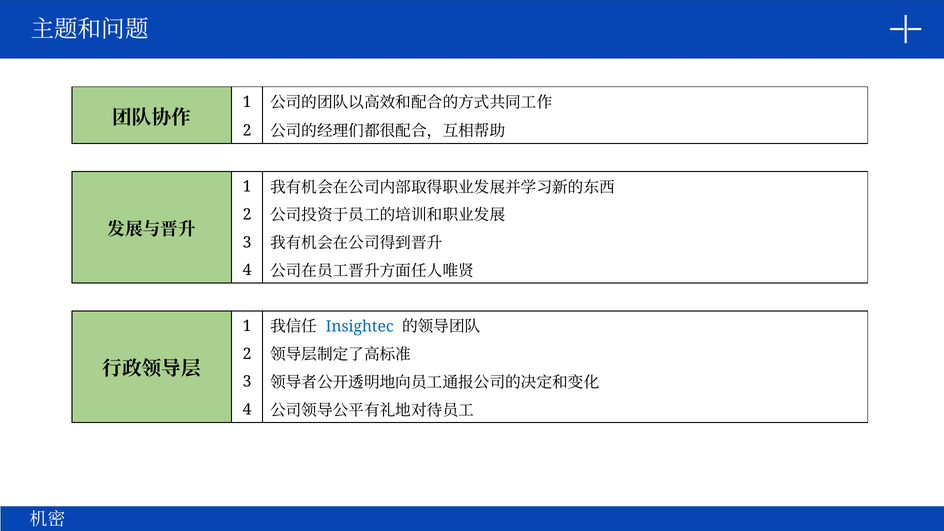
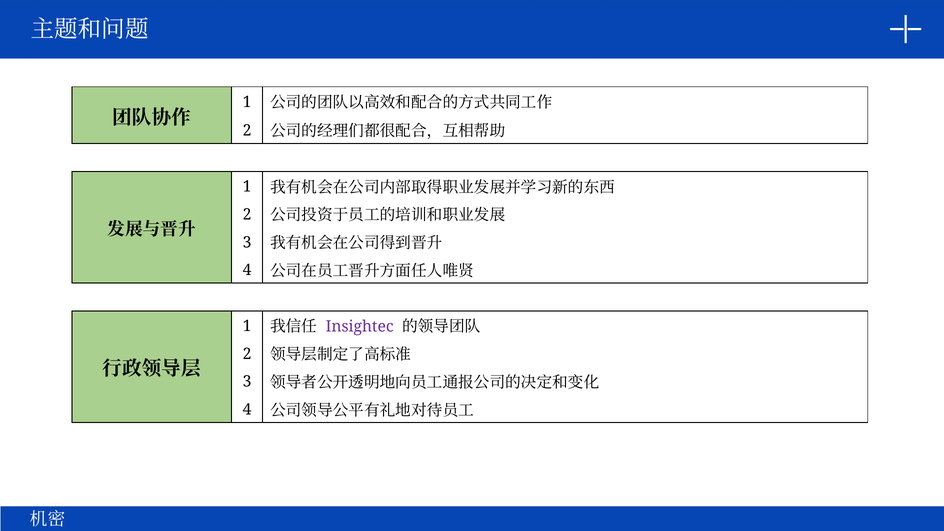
Insightec colour: blue -> purple (360, 327)
